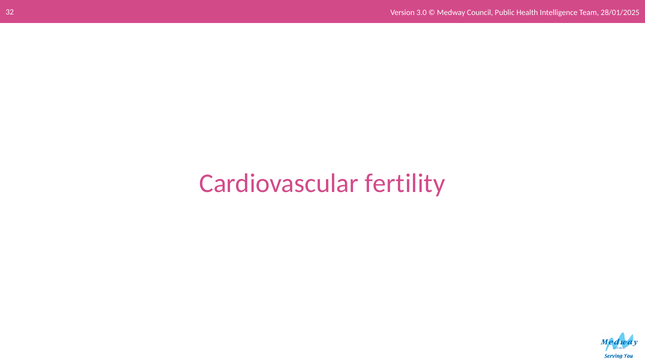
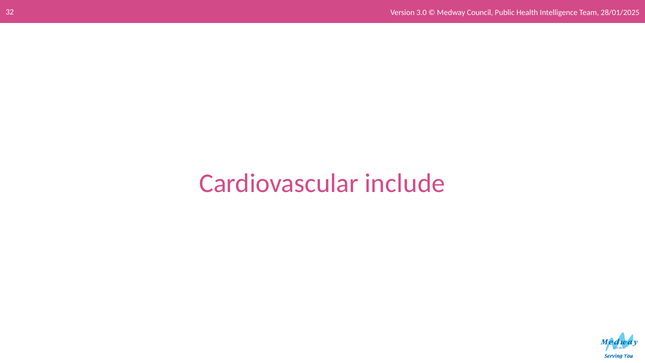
fertility: fertility -> include (405, 183)
